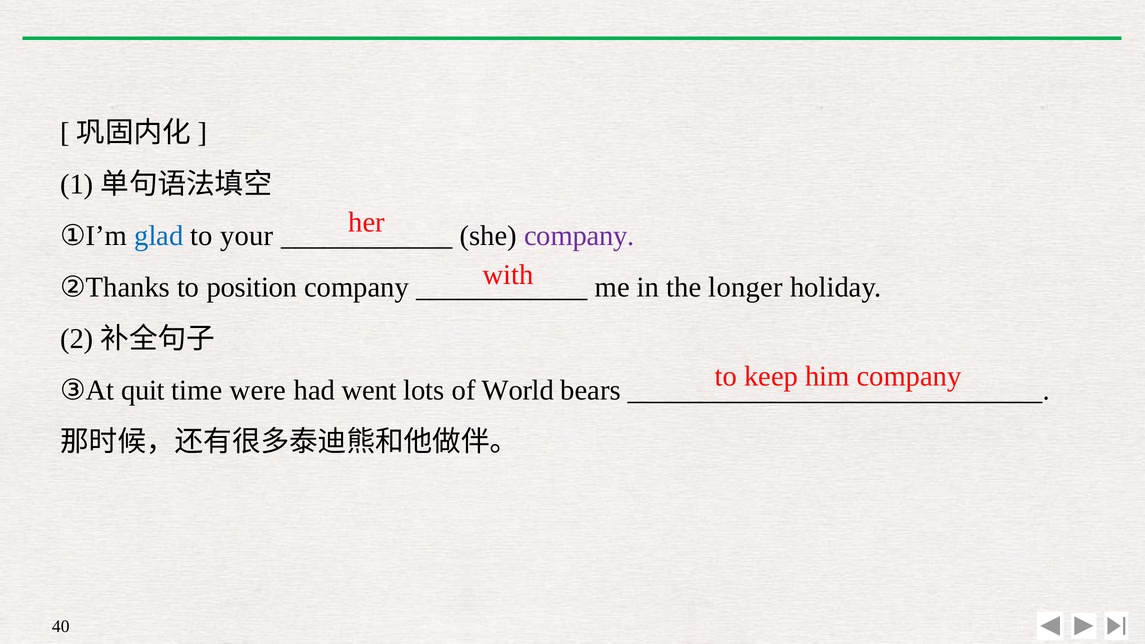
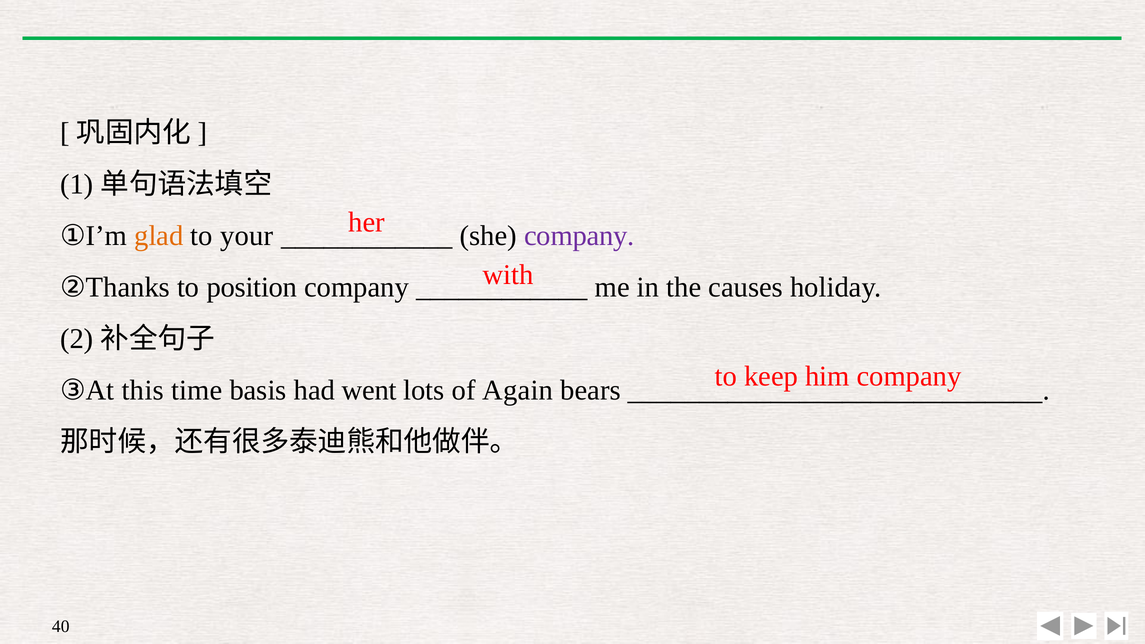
glad colour: blue -> orange (159, 236)
longer: longer -> causes (746, 287)
quit: quit -> this (143, 390)
were: were -> basis (258, 390)
World: World -> Again (518, 390)
